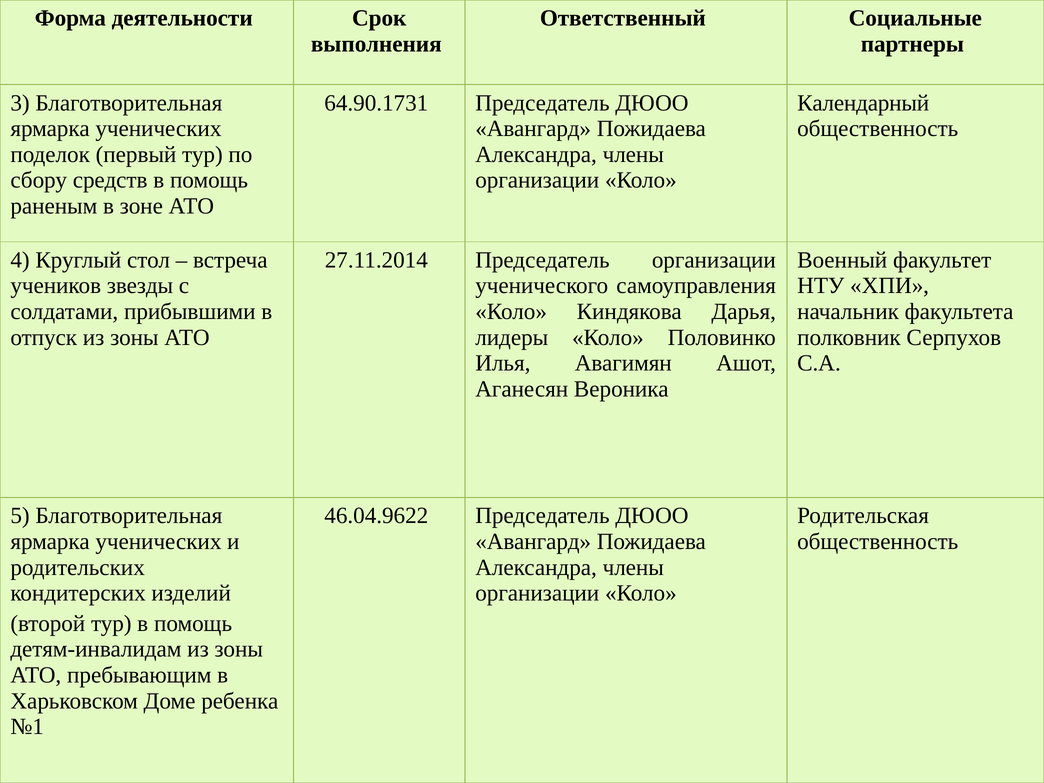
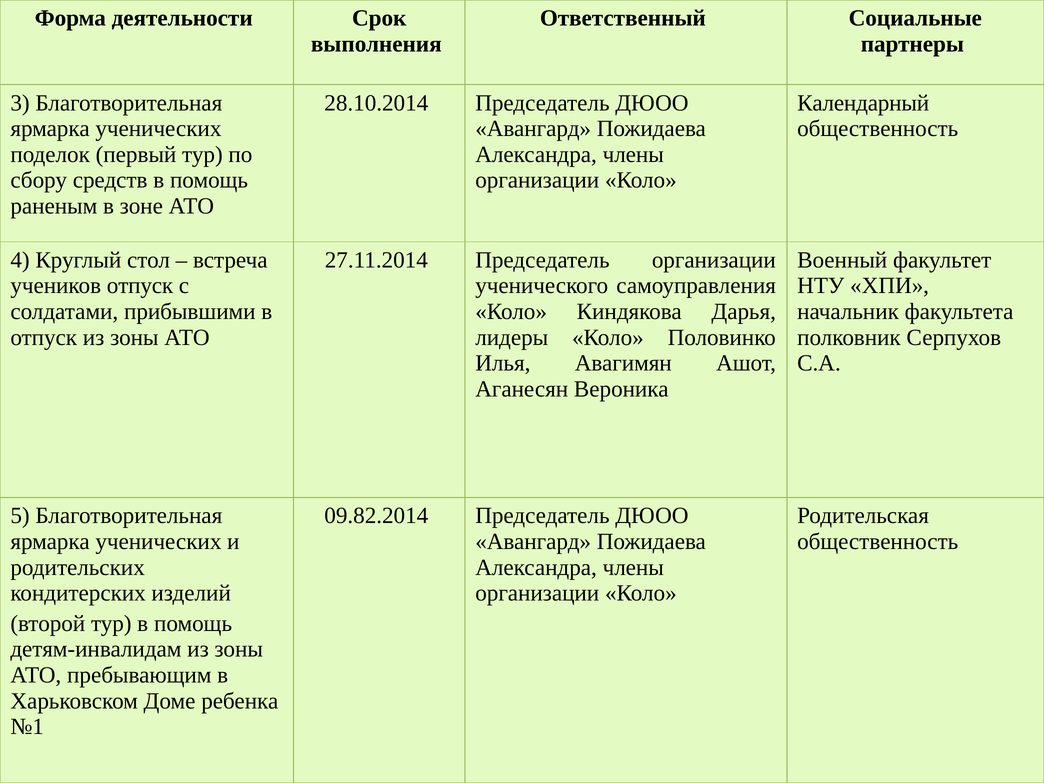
64.90.1731: 64.90.1731 -> 28.10.2014 (376, 103)
учеников звезды: звезды -> отпуск (140, 286)
46.04.9622: 46.04.9622 -> 09.82.2014 (376, 516)
